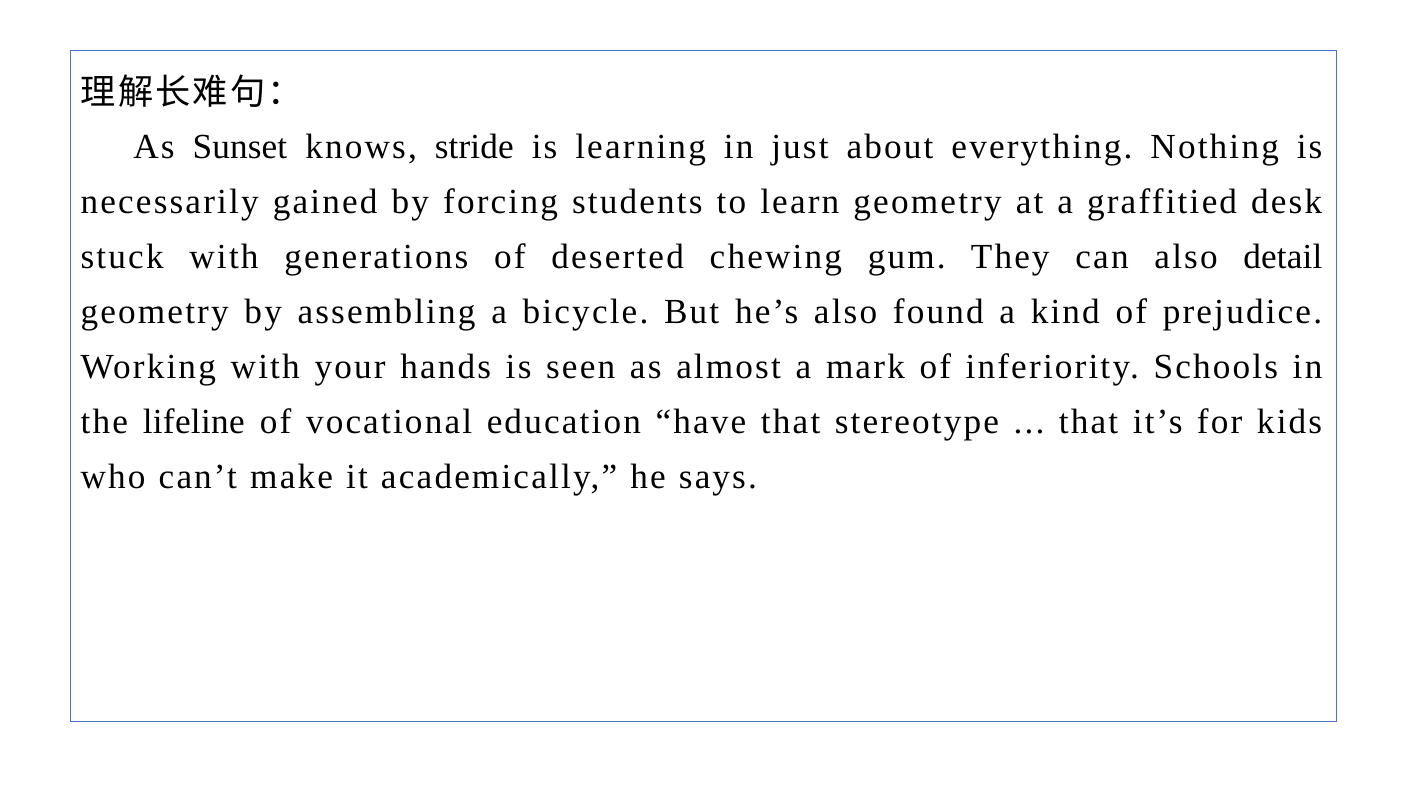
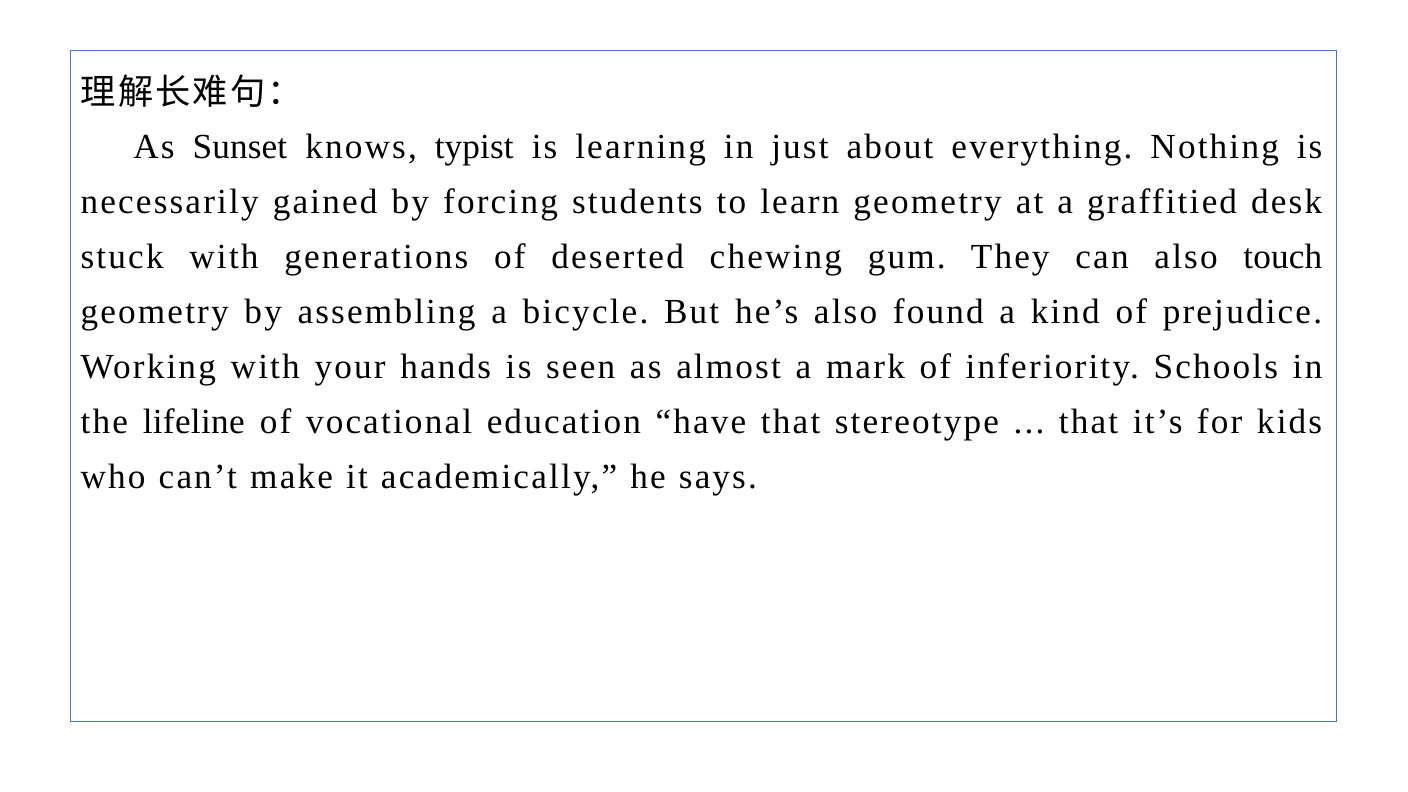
stride: stride -> typist (474, 147)
detail: detail -> touch (1283, 257)
